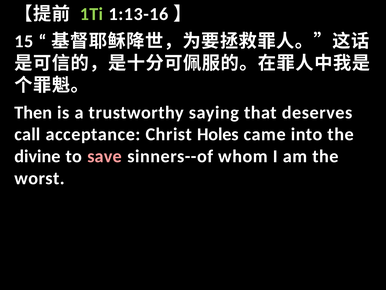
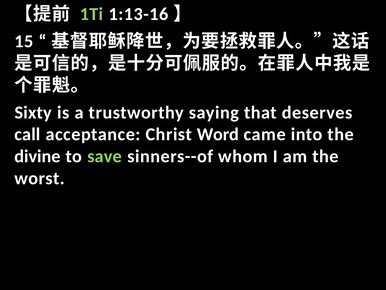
Then: Then -> Sixty (33, 112)
Holes: Holes -> Word (218, 134)
save colour: pink -> light green (105, 156)
